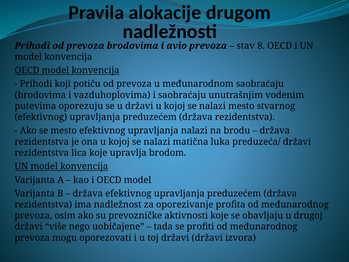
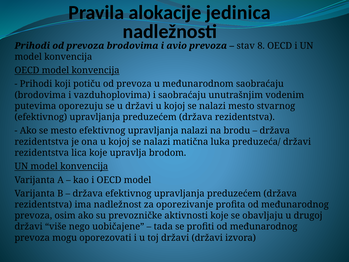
drugom: drugom -> jedinica (238, 13)
